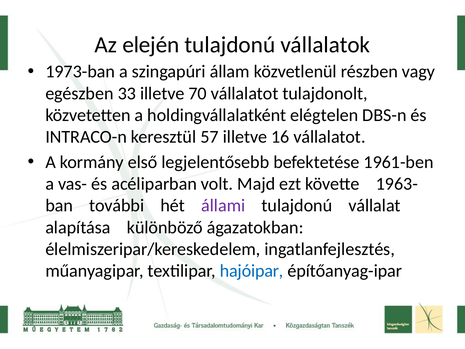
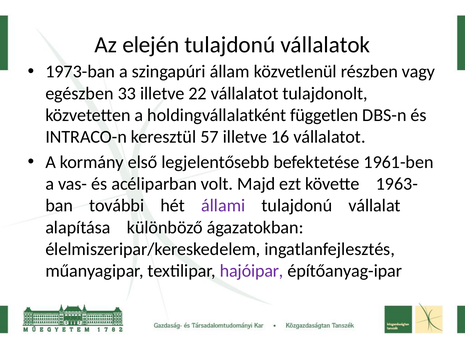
70: 70 -> 22 (198, 93)
elégtelen: elégtelen -> független (324, 115)
hajóipar colour: blue -> purple (252, 271)
